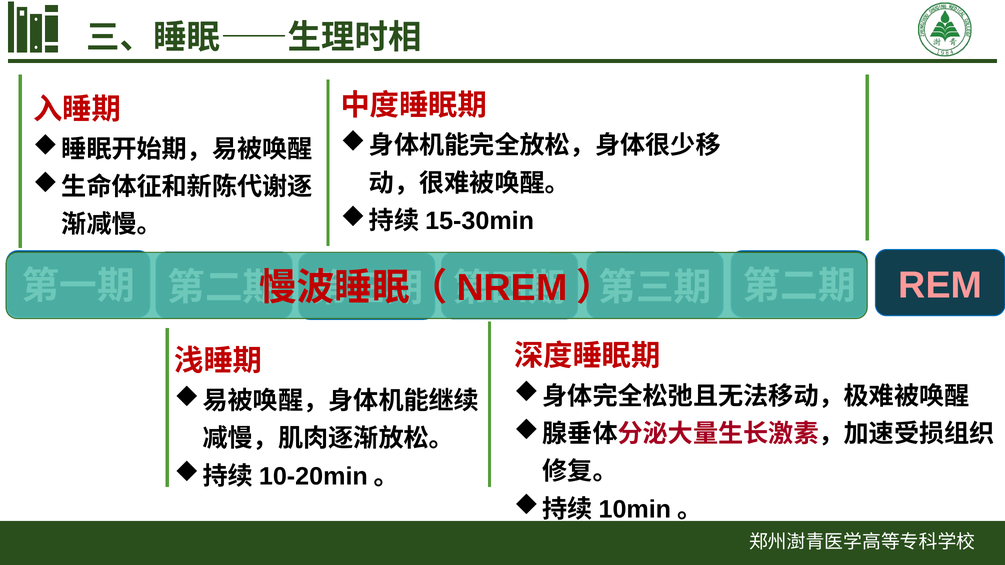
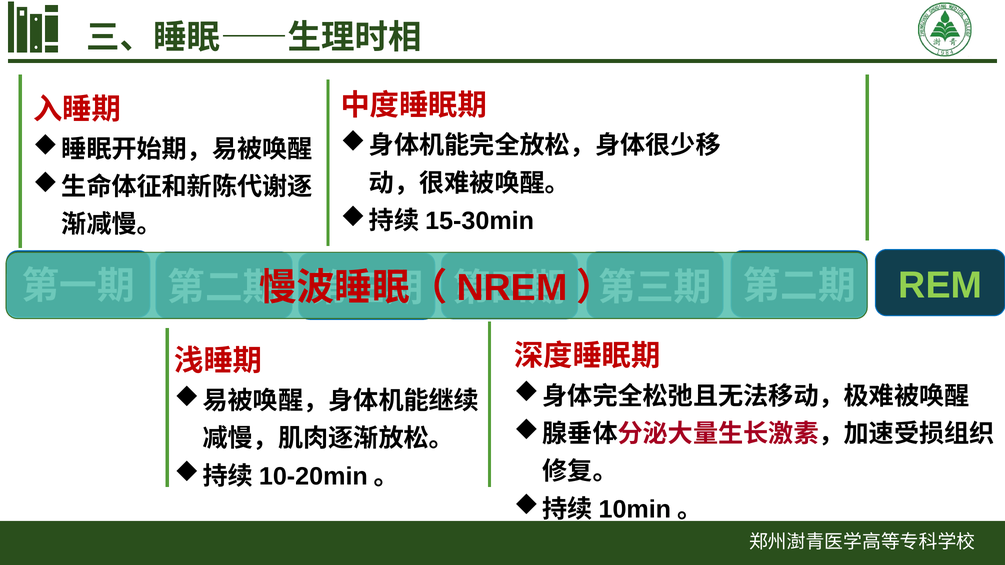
REM colour: pink -> light green (940, 285)
